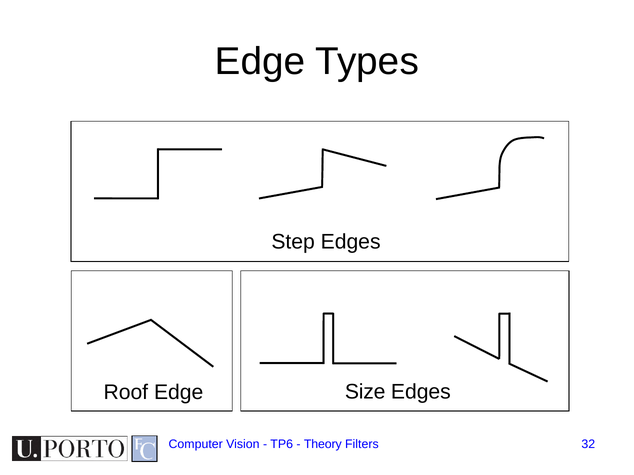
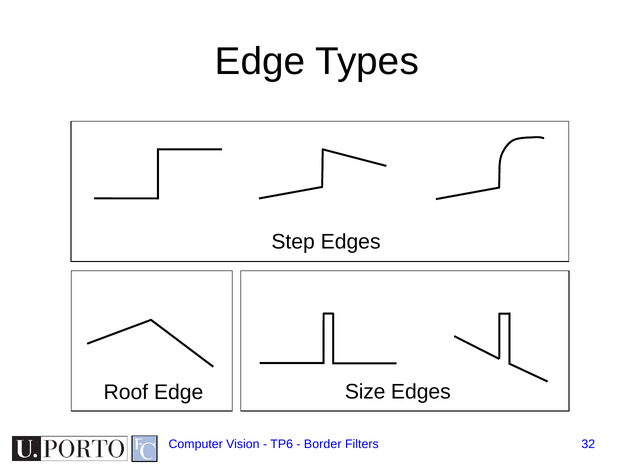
Theory: Theory -> Border (323, 444)
